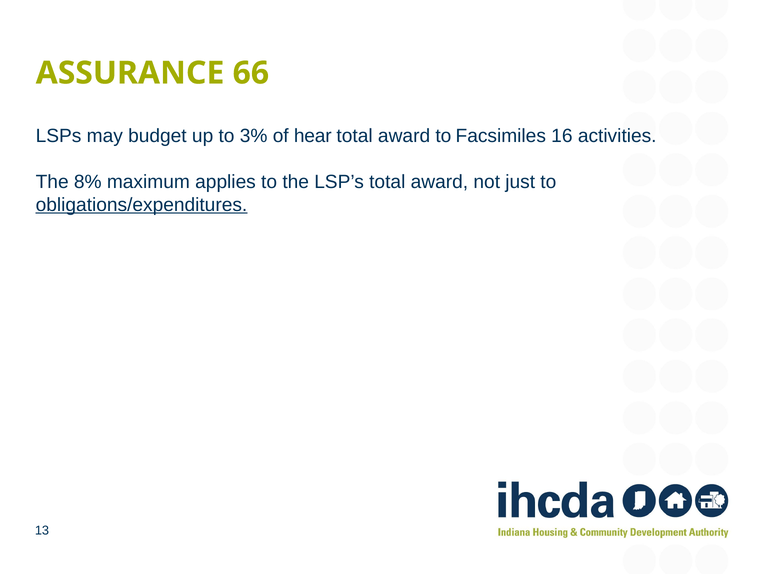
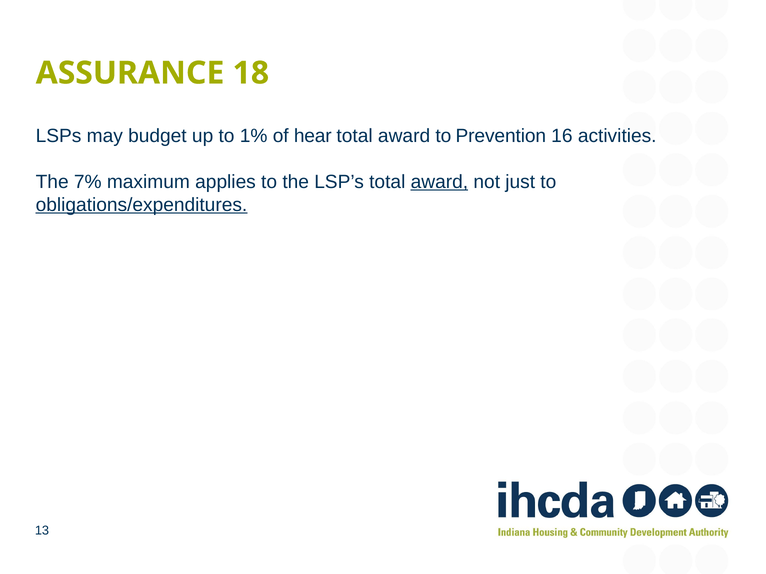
66: 66 -> 18 (251, 73)
3%: 3% -> 1% (254, 136)
Facsimiles: Facsimiles -> Prevention (501, 136)
8%: 8% -> 7% (88, 182)
award underline: none -> present (439, 182)
